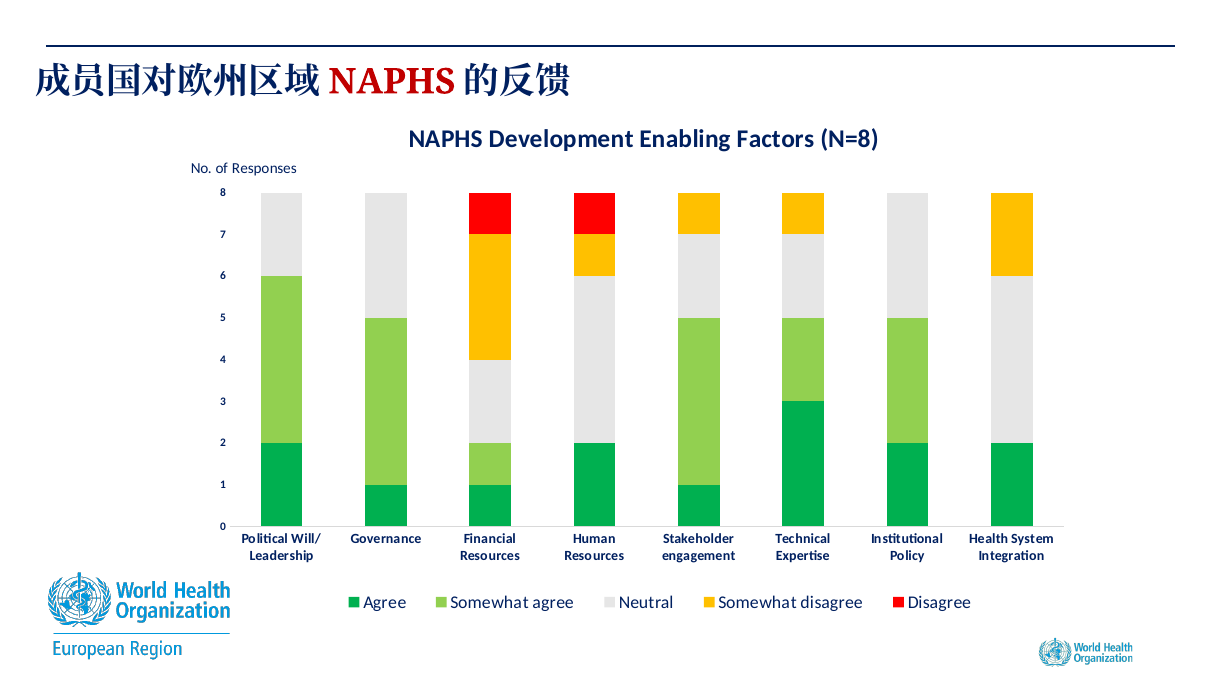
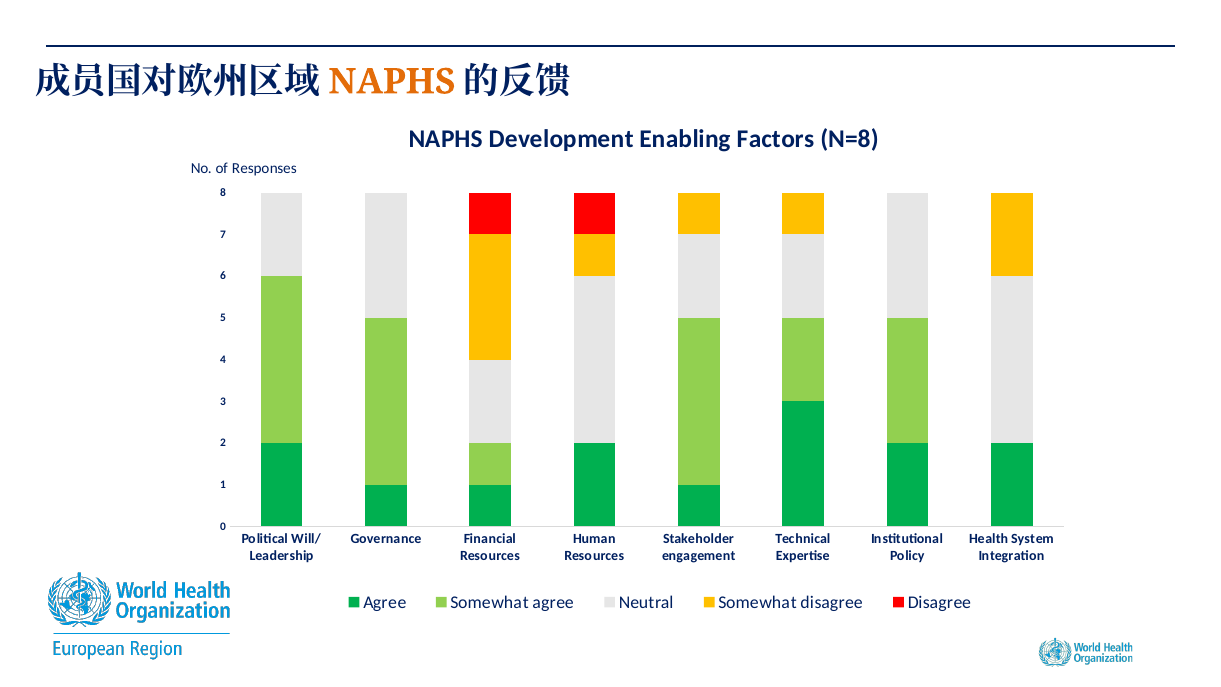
NAPHS colour: red -> orange (392, 82)
